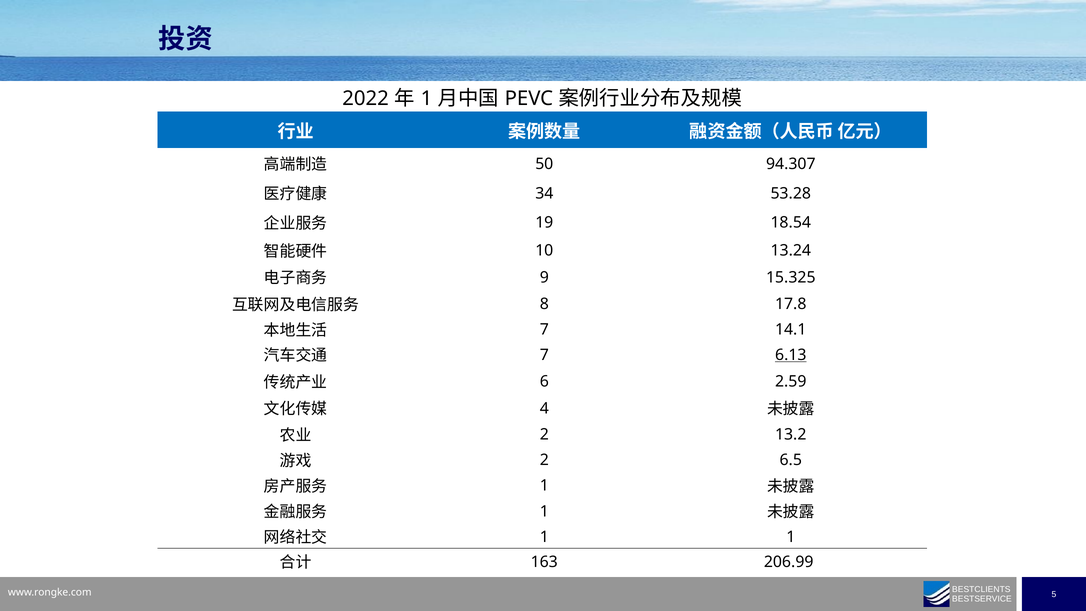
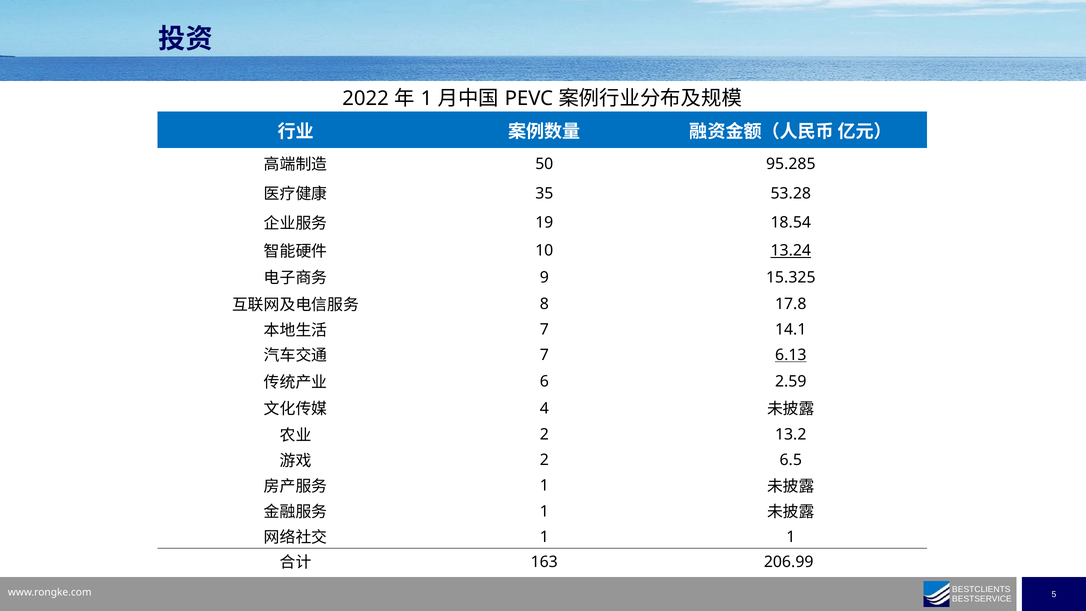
94.307: 94.307 -> 95.285 (791, 164)
34: 34 -> 35 (544, 193)
13.24 underline: none -> present (791, 251)
